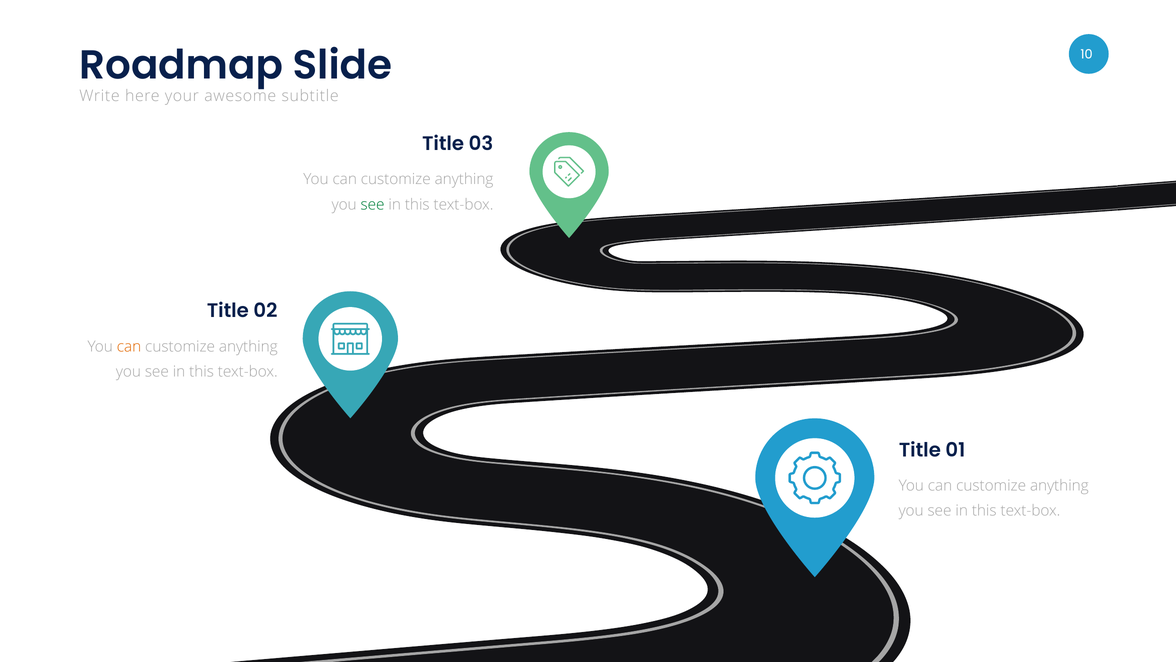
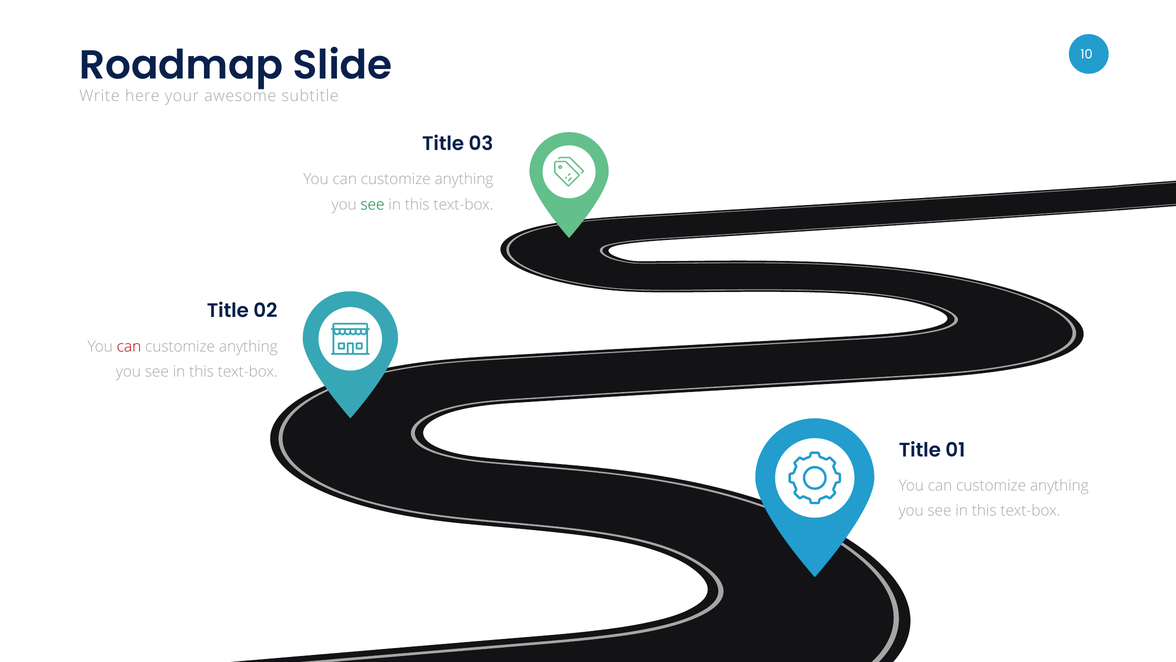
can colour: orange -> red (129, 346)
